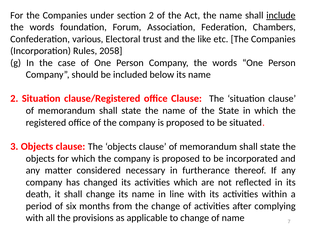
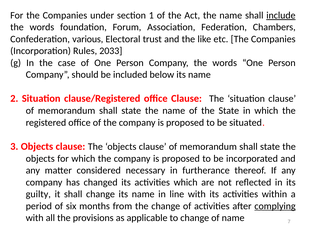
section 2: 2 -> 1 (151, 15)
2058: 2058 -> 2033 (111, 51)
death: death -> guilty (38, 194)
complying underline: none -> present (275, 206)
